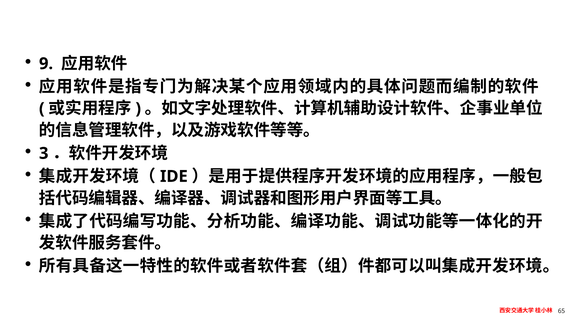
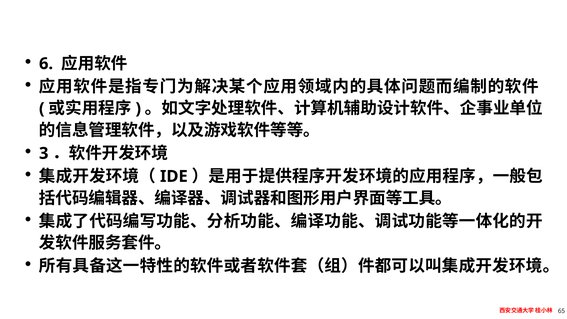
9: 9 -> 6 (46, 64)
